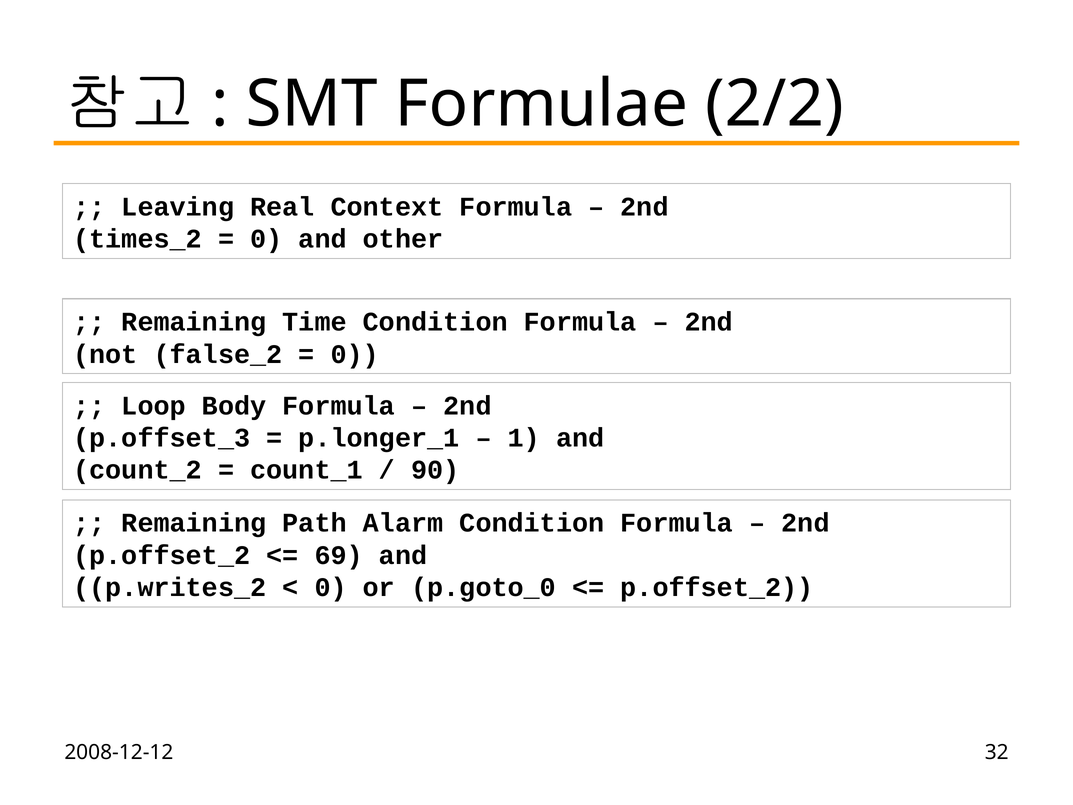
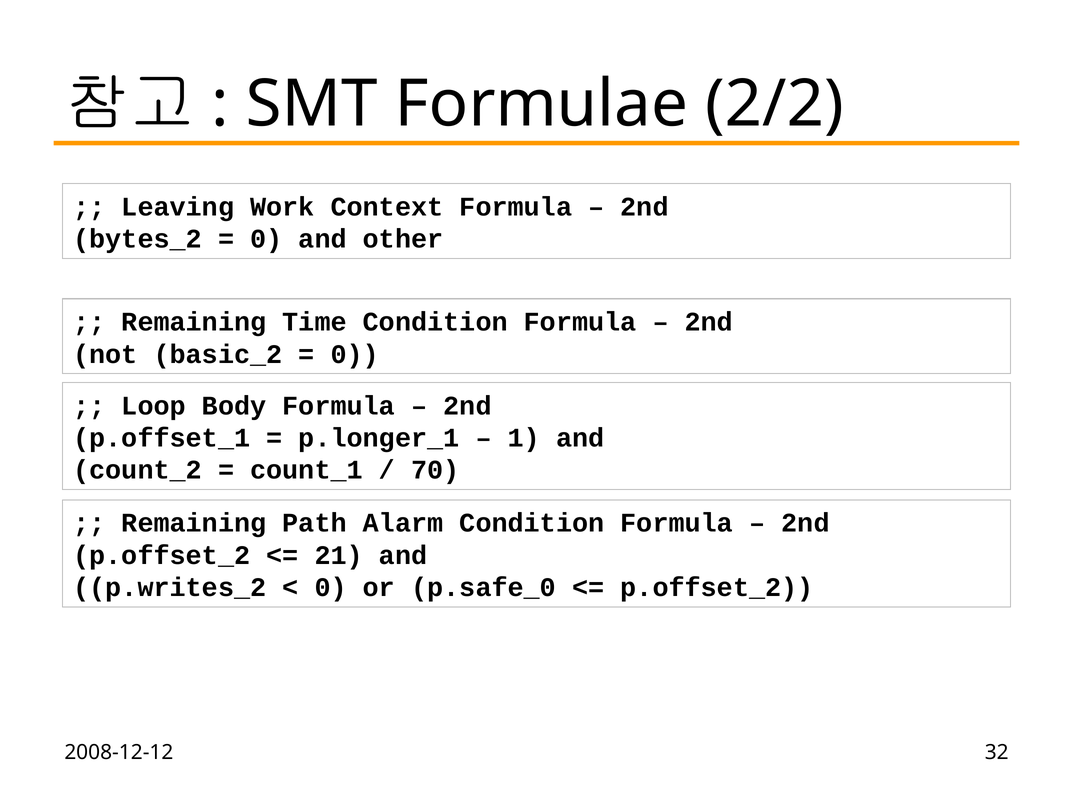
Real: Real -> Work (282, 207)
times_2: times_2 -> bytes_2 (138, 239)
false_2: false_2 -> basic_2 (218, 354)
p.offset_3: p.offset_3 -> p.offset_1 (162, 438)
90: 90 -> 70 (435, 470)
69: 69 -> 21 (339, 555)
p.goto_0: p.goto_0 -> p.safe_0 (484, 587)
